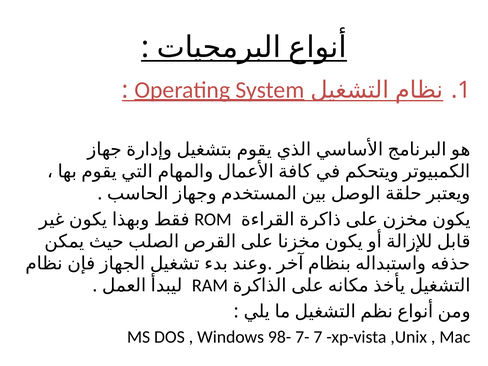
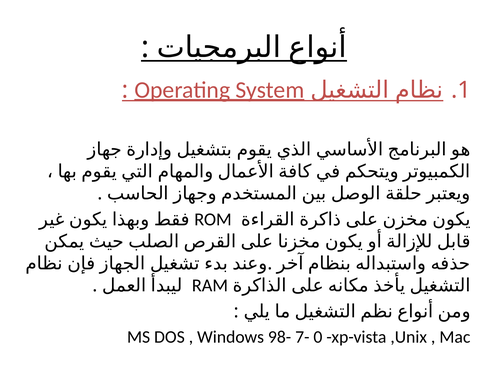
7: 7 -> 0 (318, 337)
